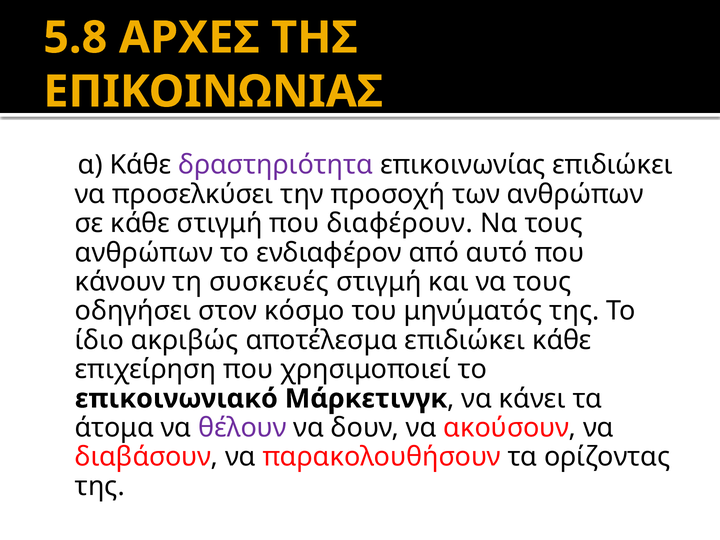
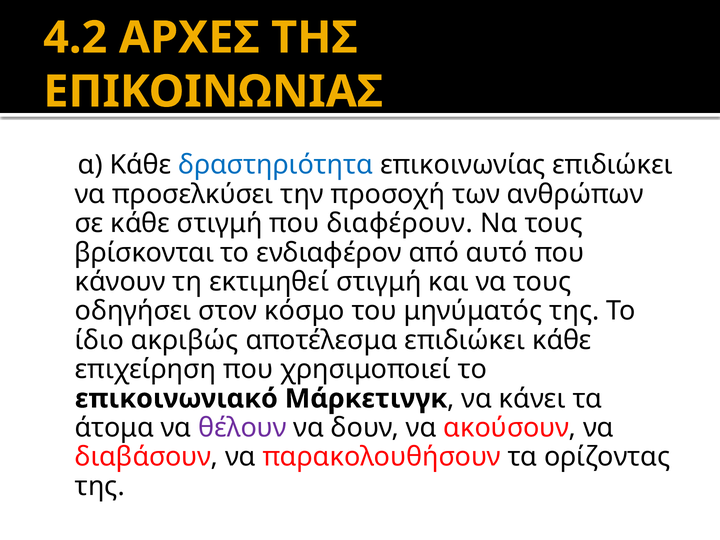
5.8: 5.8 -> 4.2 (75, 38)
δραστηριότητα colour: purple -> blue (276, 165)
ανθρώπων: ανθρώπων -> βρίσκονται (144, 253)
συσκευές: συσκευές -> εκτιμηθεί (269, 282)
